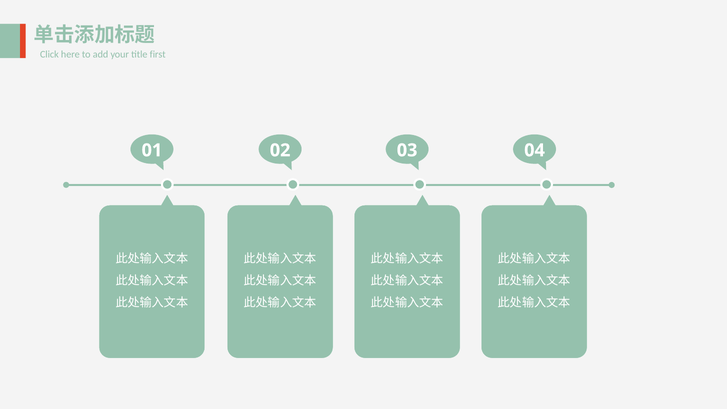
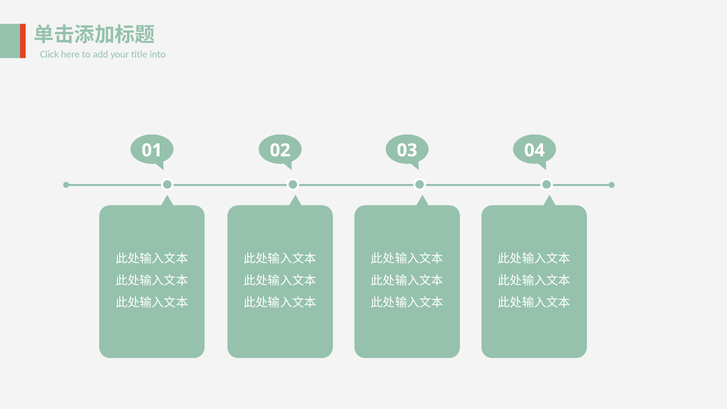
first: first -> into (158, 54)
